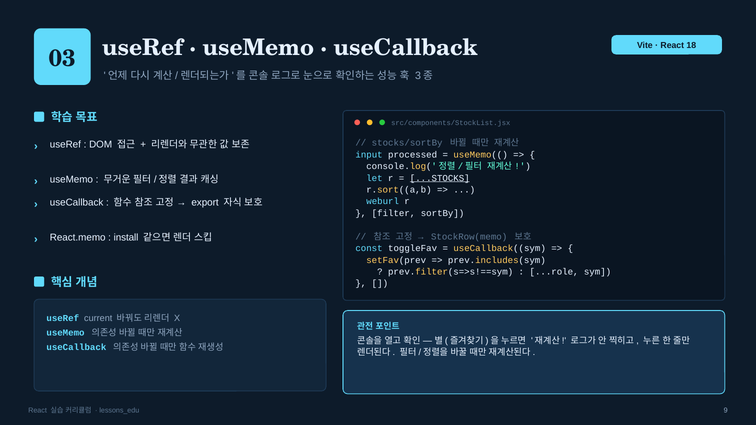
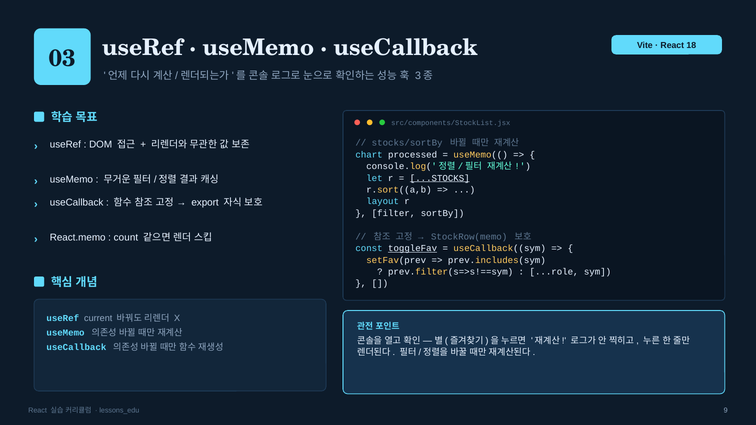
input: input -> chart (369, 155)
weburl: weburl -> layout (383, 202)
install: install -> count (126, 238)
toggleFav underline: none -> present (413, 248)
